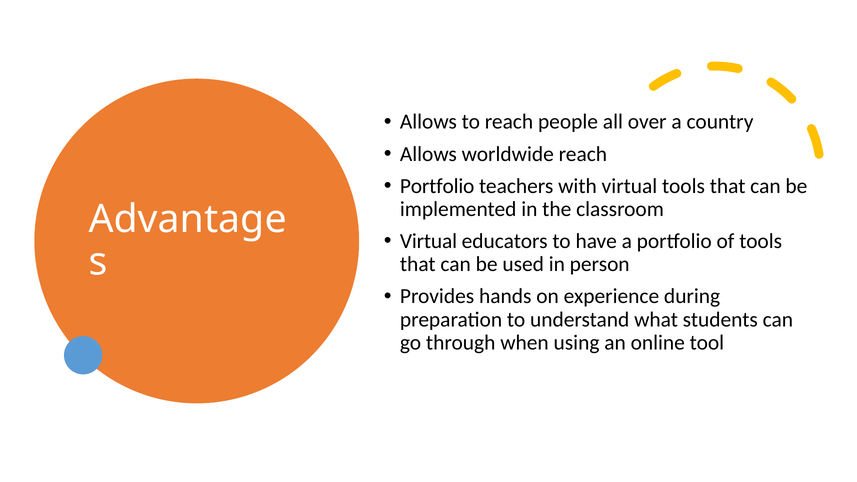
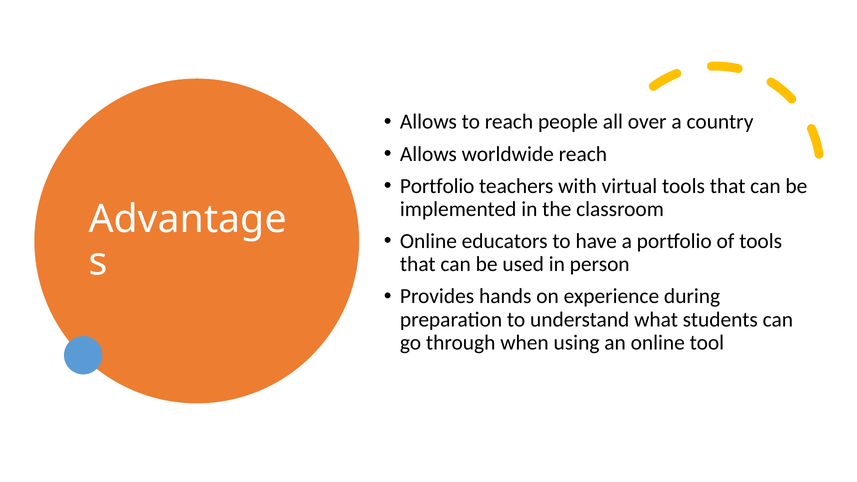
Virtual: Virtual -> Online (428, 241)
